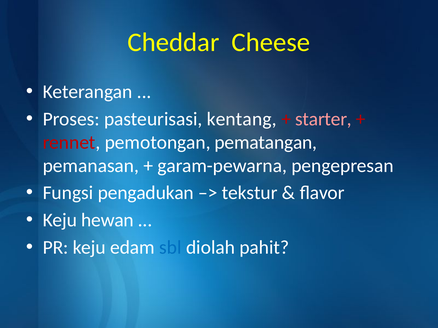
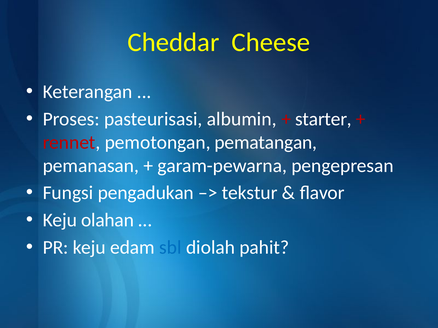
kentang: kentang -> albumin (242, 119)
starter colour: pink -> white (323, 119)
hewan: hewan -> olahan (107, 220)
